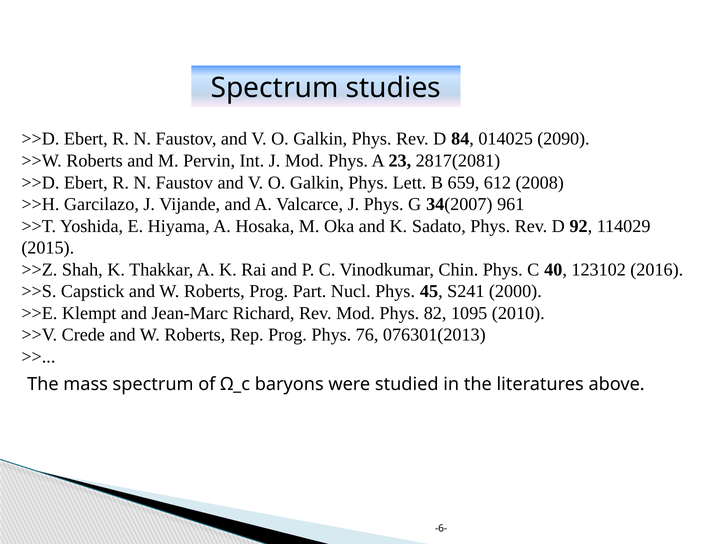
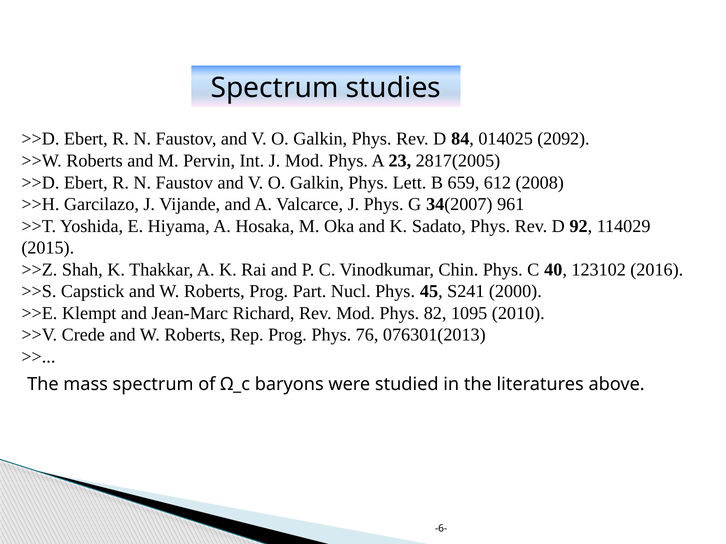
2090: 2090 -> 2092 (563, 139)
2817(2081: 2817(2081 -> 2817(2005 (458, 161)
